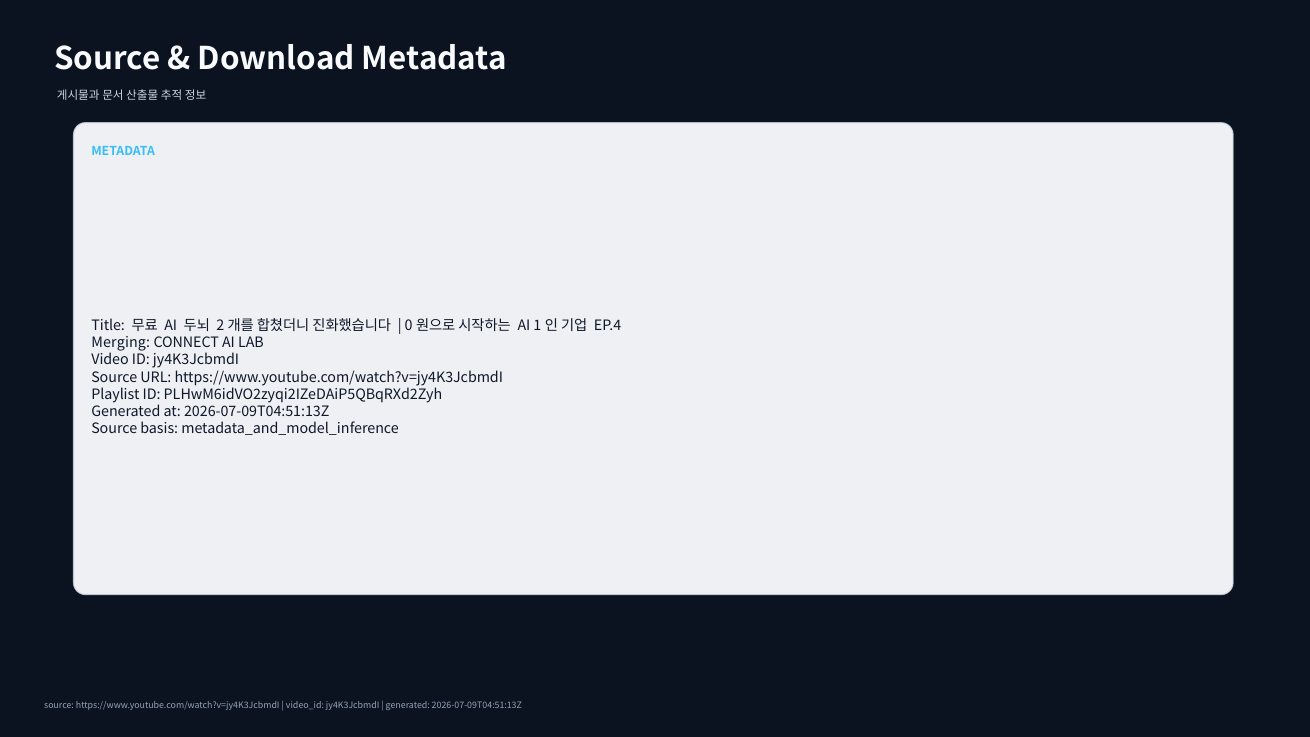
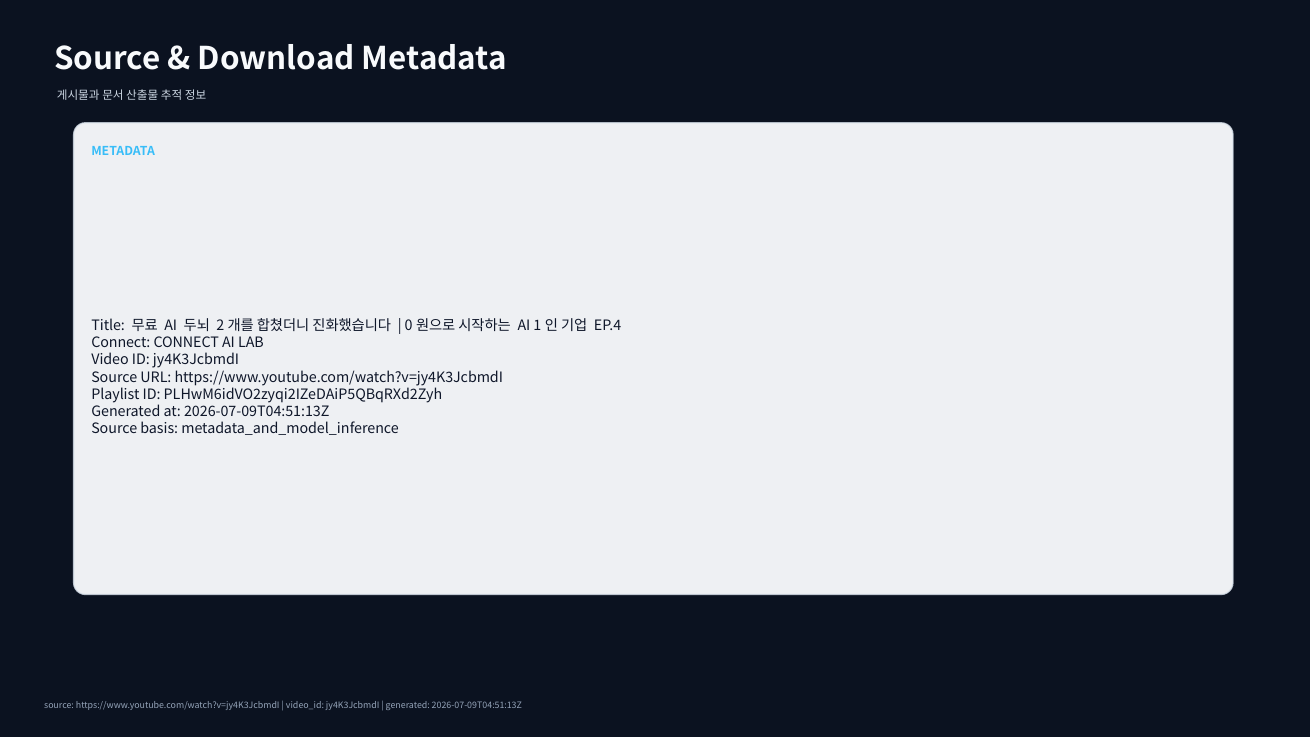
Merging: Merging -> Connect (121, 343)
